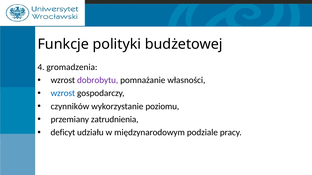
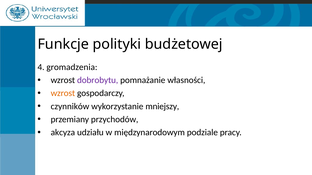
wzrost colour: blue -> orange (63, 93)
poziomu: poziomu -> mniejszy (162, 107)
zatrudnienia: zatrudnienia -> przychodów (115, 120)
deficyt: deficyt -> akcyza (63, 133)
